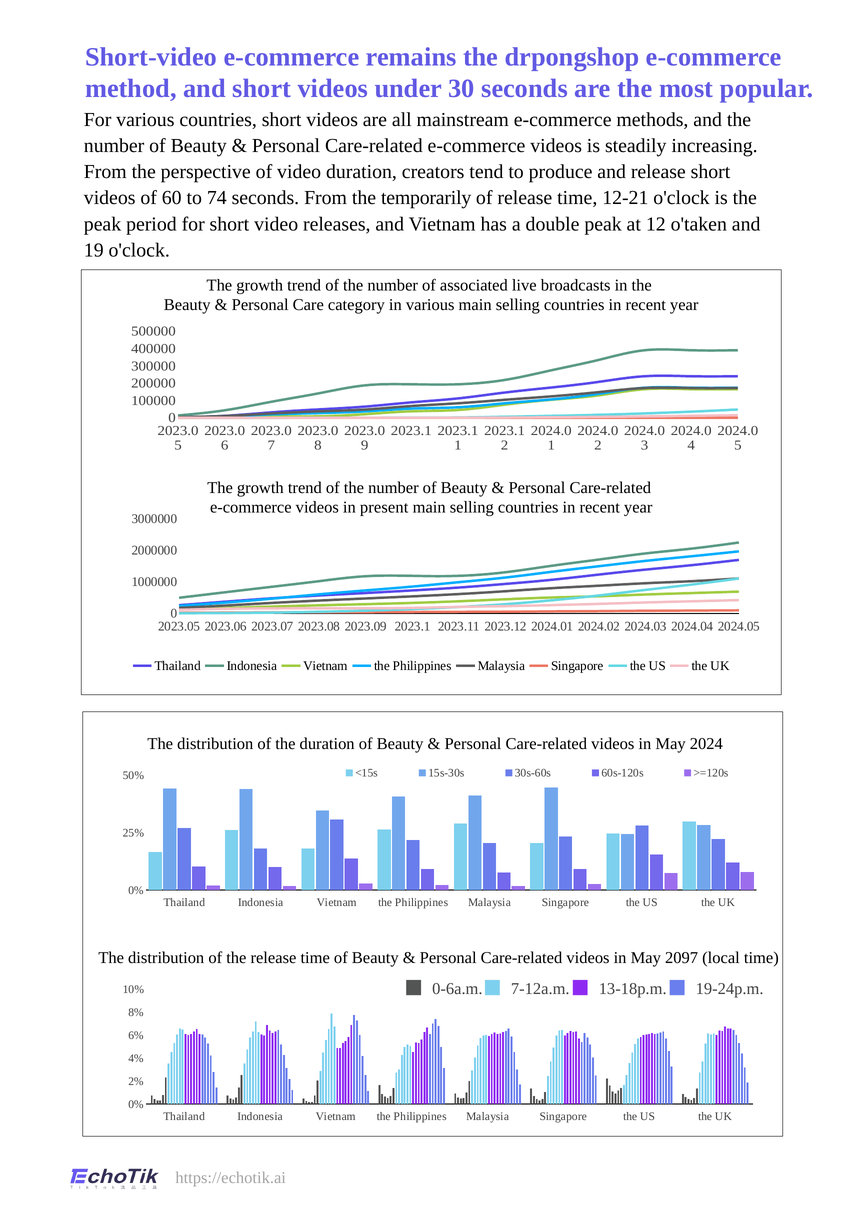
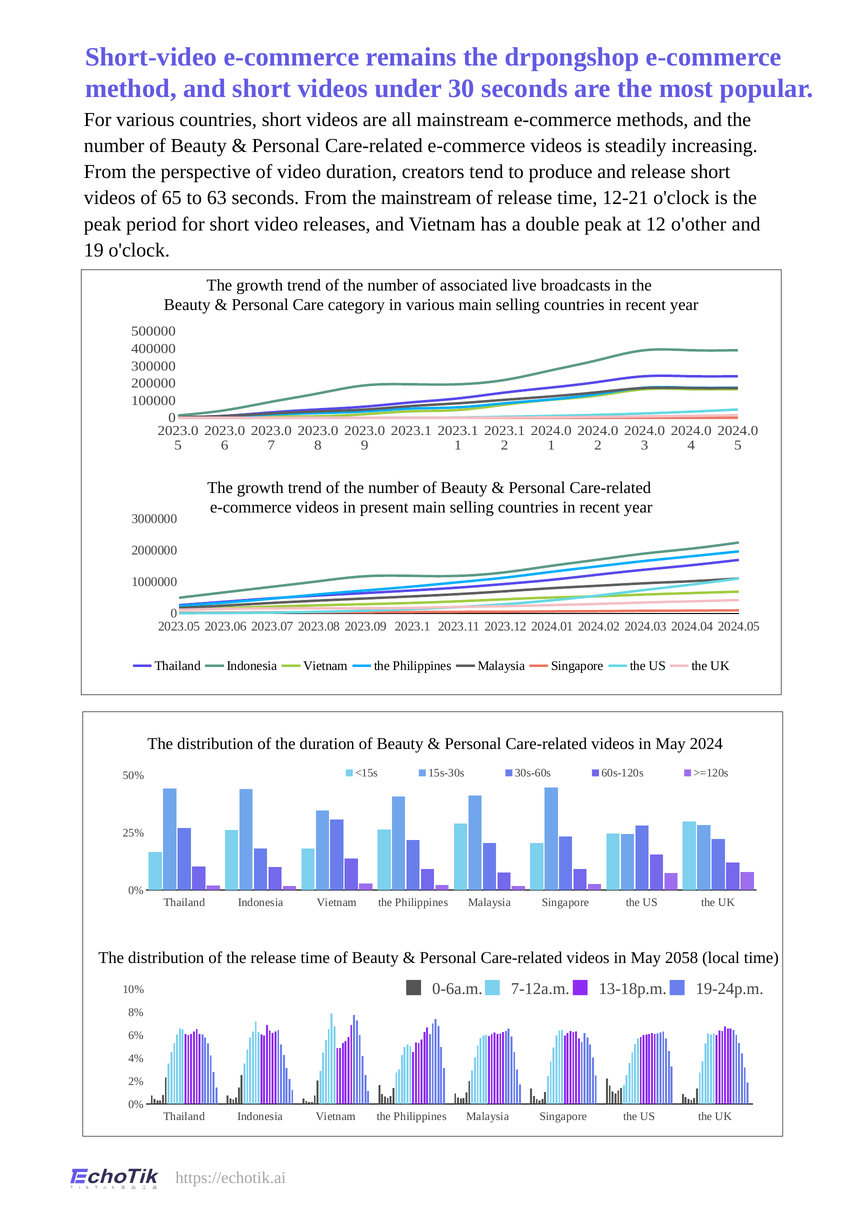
60: 60 -> 65 (172, 198)
74: 74 -> 63 (217, 198)
the temporarily: temporarily -> mainstream (426, 198)
o'taken: o'taken -> o'other (699, 224)
2097: 2097 -> 2058 (682, 958)
